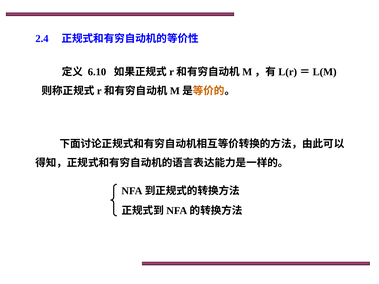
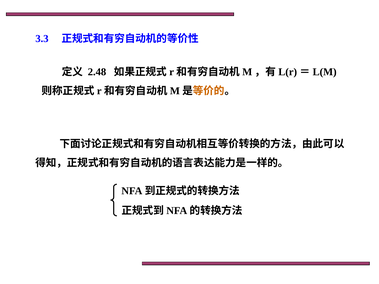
2.4: 2.4 -> 3.3 (42, 39)
6.10: 6.10 -> 2.48 (97, 72)
